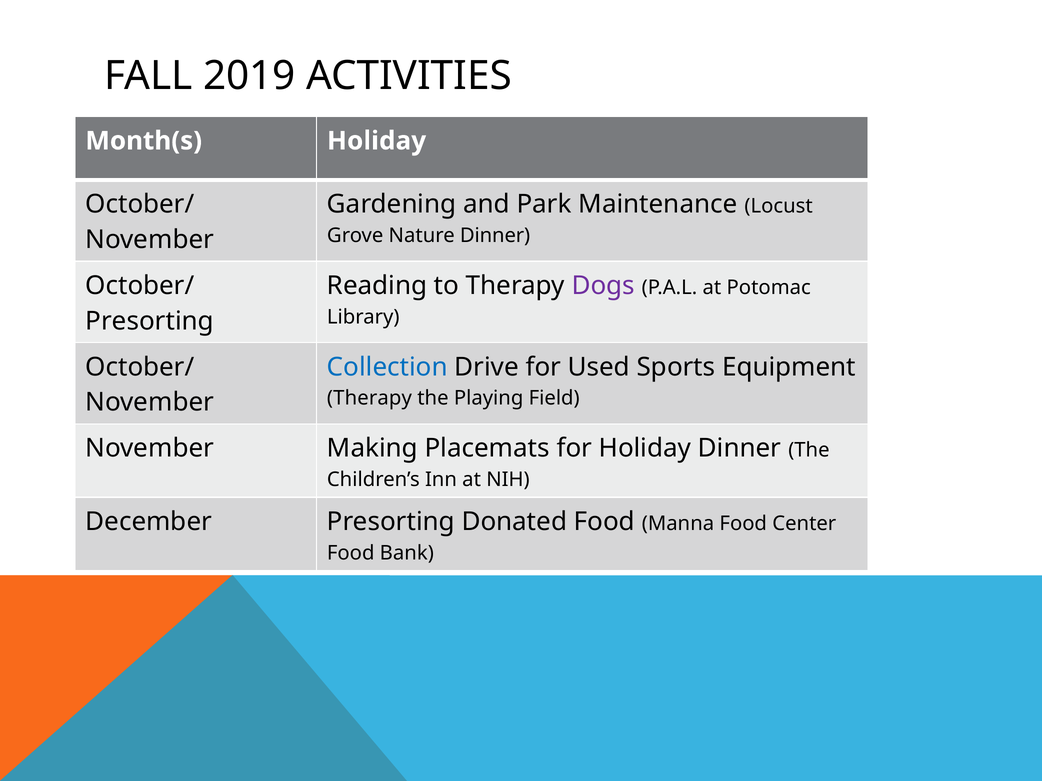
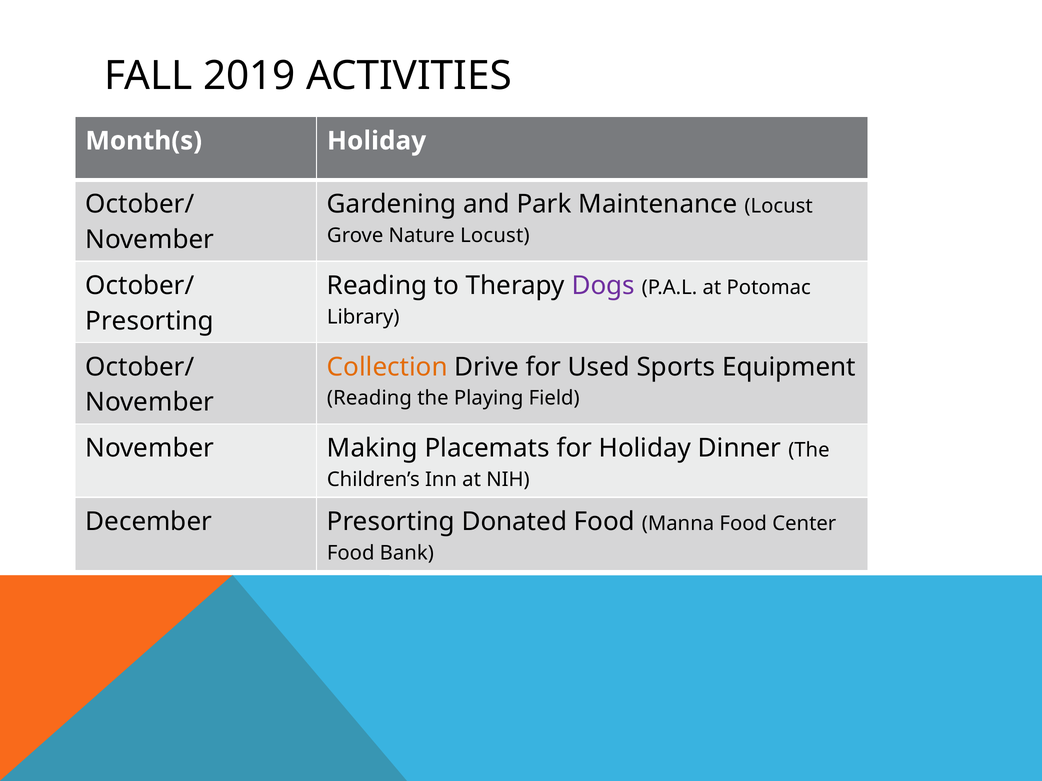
Nature Dinner: Dinner -> Locust (495, 236)
Collection colour: blue -> orange (387, 367)
Therapy: Therapy -> Reading (369, 398)
